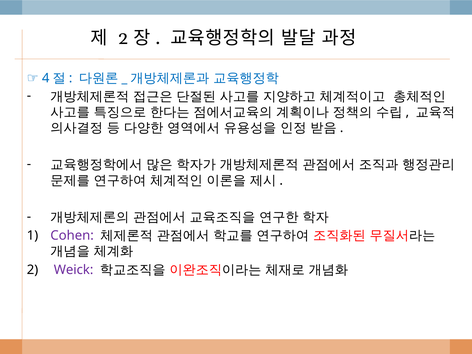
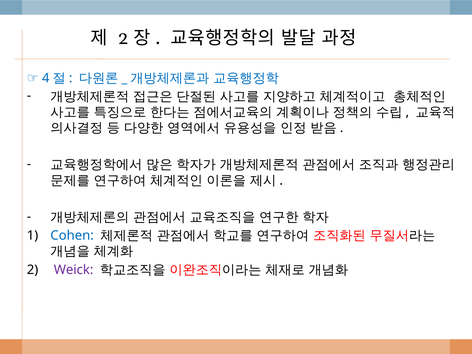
Cohen colour: purple -> blue (72, 236)
